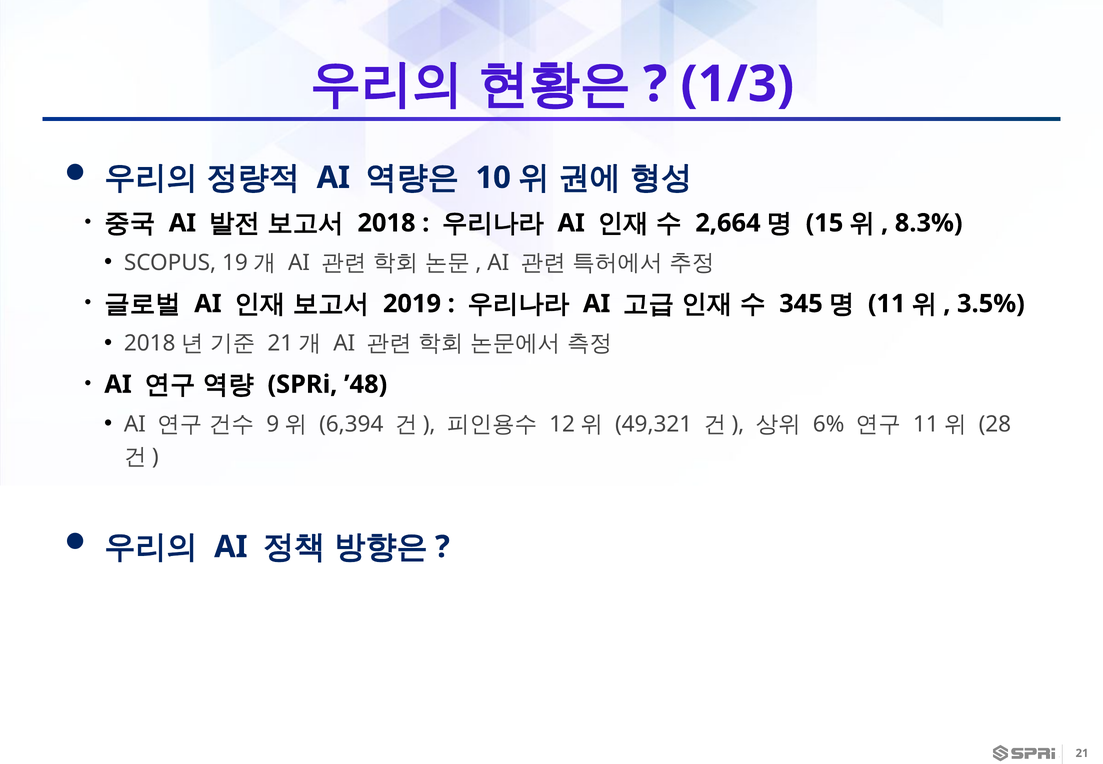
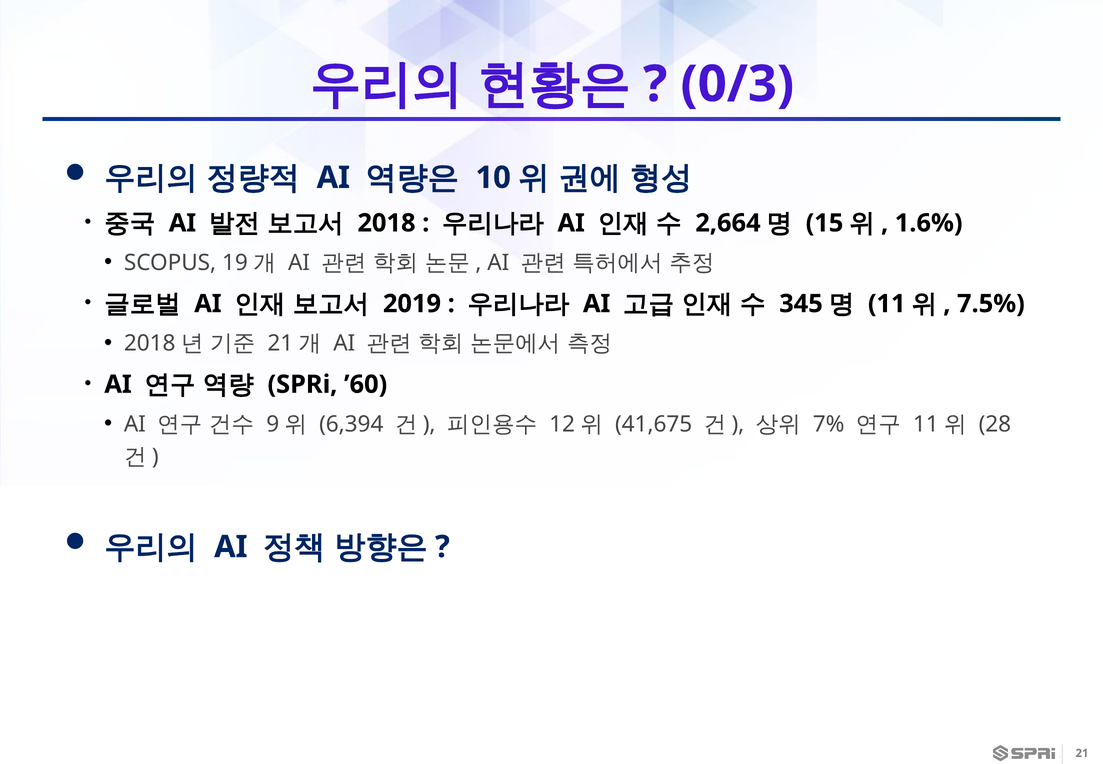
1/3: 1/3 -> 0/3 (737, 84)
8.3%: 8.3% -> 1.6% (929, 223)
3.5%: 3.5% -> 7.5% (991, 304)
’48: ’48 -> ’60 (366, 384)
49,321: 49,321 -> 41,675 (654, 424)
6%: 6% -> 7% (829, 424)
